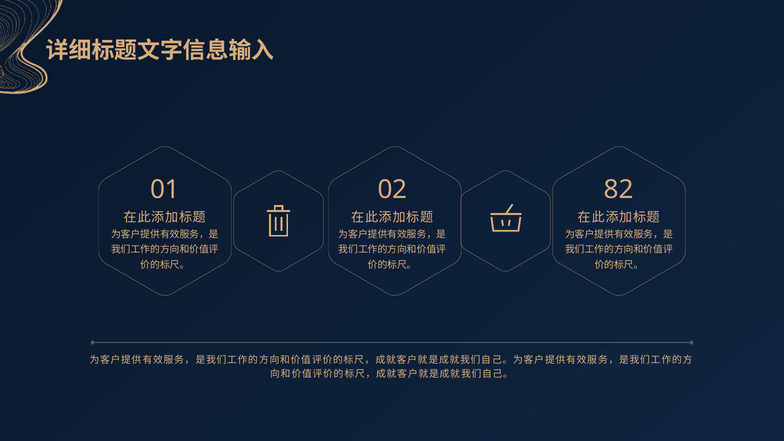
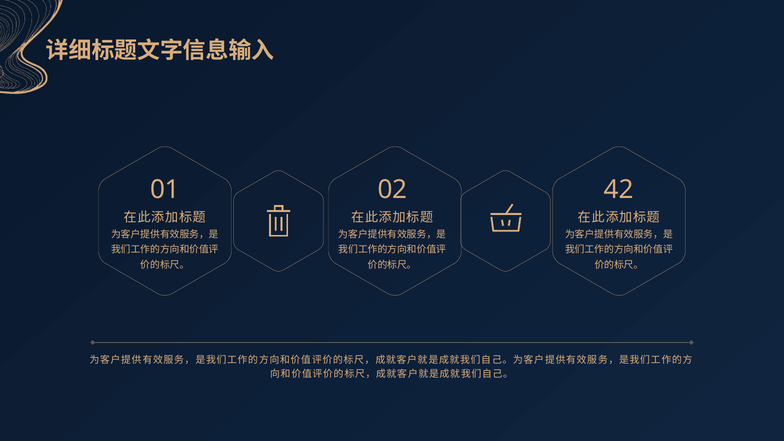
82: 82 -> 42 (619, 190)
